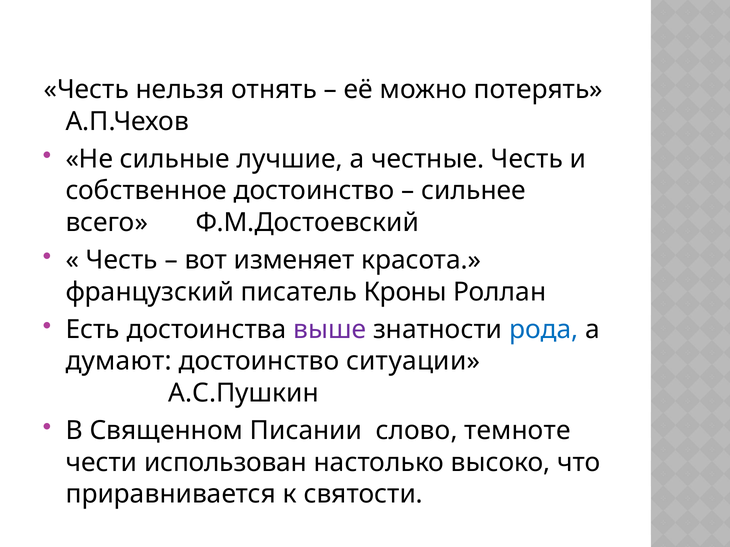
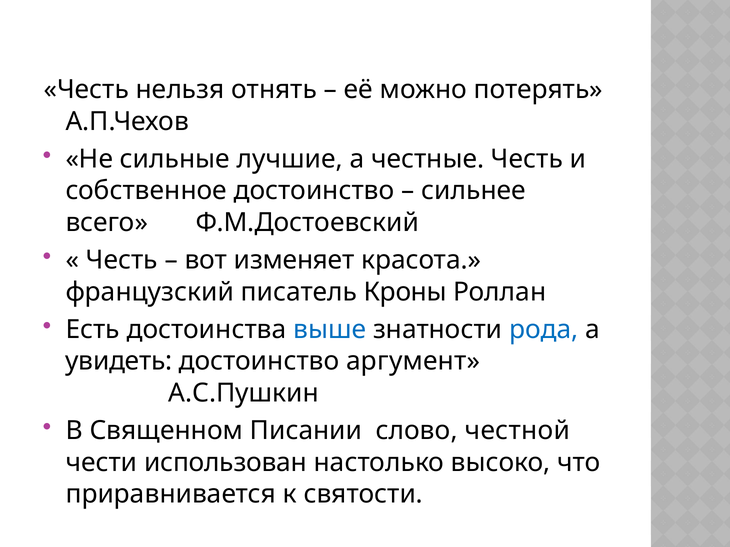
выше colour: purple -> blue (330, 330)
думают: думают -> увидеть (119, 362)
ситуации: ситуации -> аргумент (413, 362)
темноте: темноте -> честной (517, 431)
